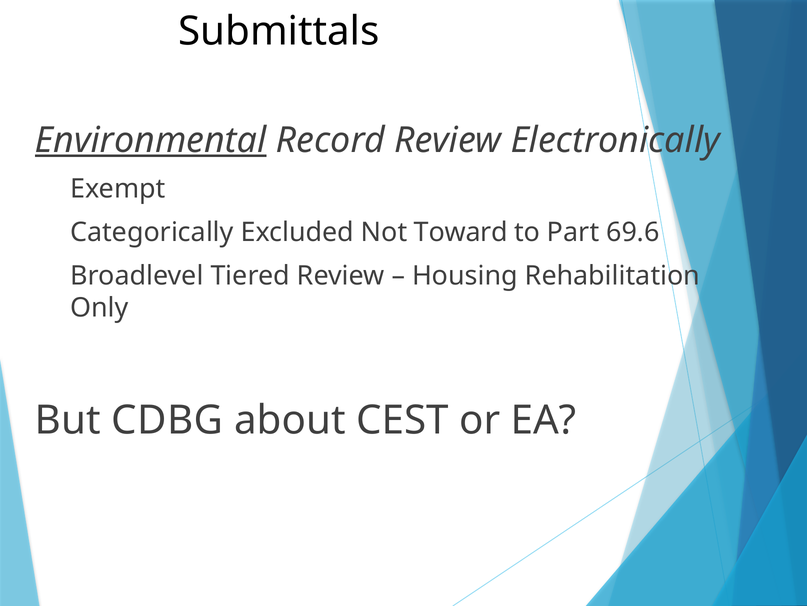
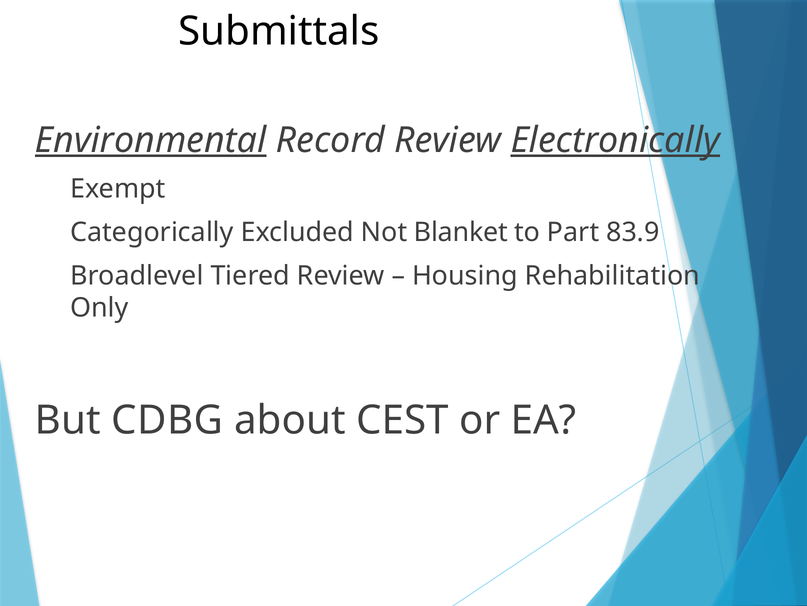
Electronically underline: none -> present (615, 140)
Toward: Toward -> Blanket (461, 232)
69.6: 69.6 -> 83.9 (633, 232)
